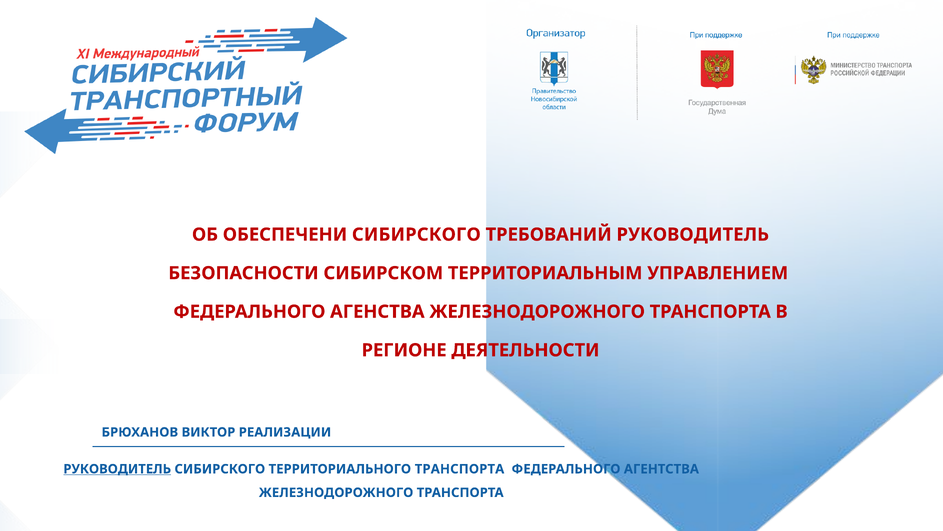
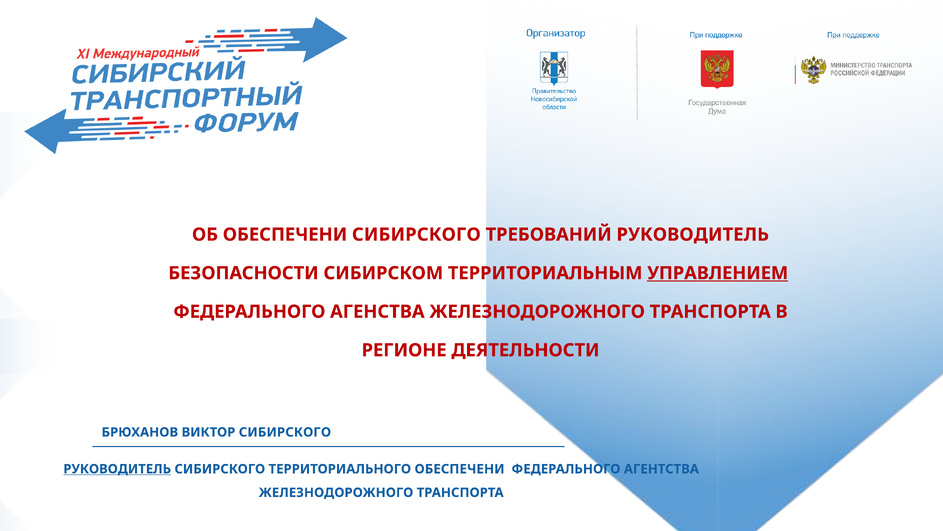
УПРАВЛЕНИЕМ underline: none -> present (718, 273)
ВИКТОР РЕАЛИЗАЦИИ: РЕАЛИЗАЦИИ -> СИБИРСКОГО (285, 432)
ТЕРРИТОРИАЛЬНОГО ТРАНСПОРТА: ТРАНСПОРТА -> ОБЕСПЕЧЕНИ (460, 469)
